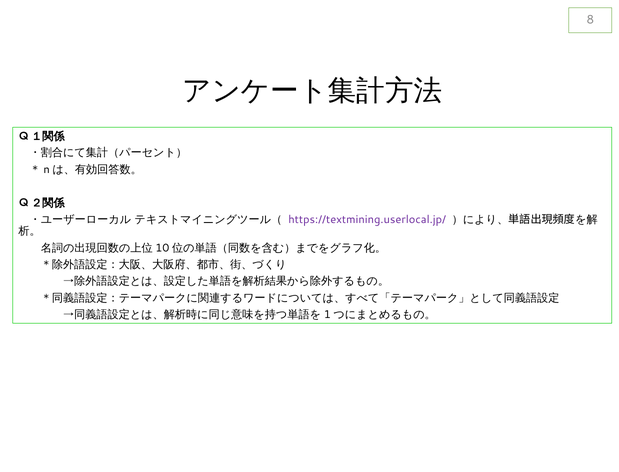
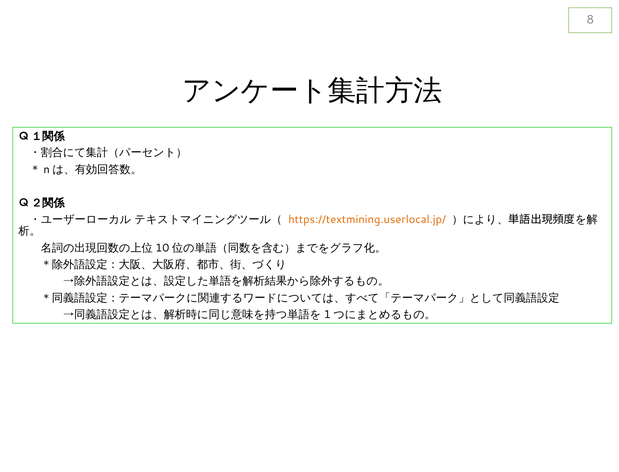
https://textmining.userlocal.jp/ colour: purple -> orange (367, 220)
